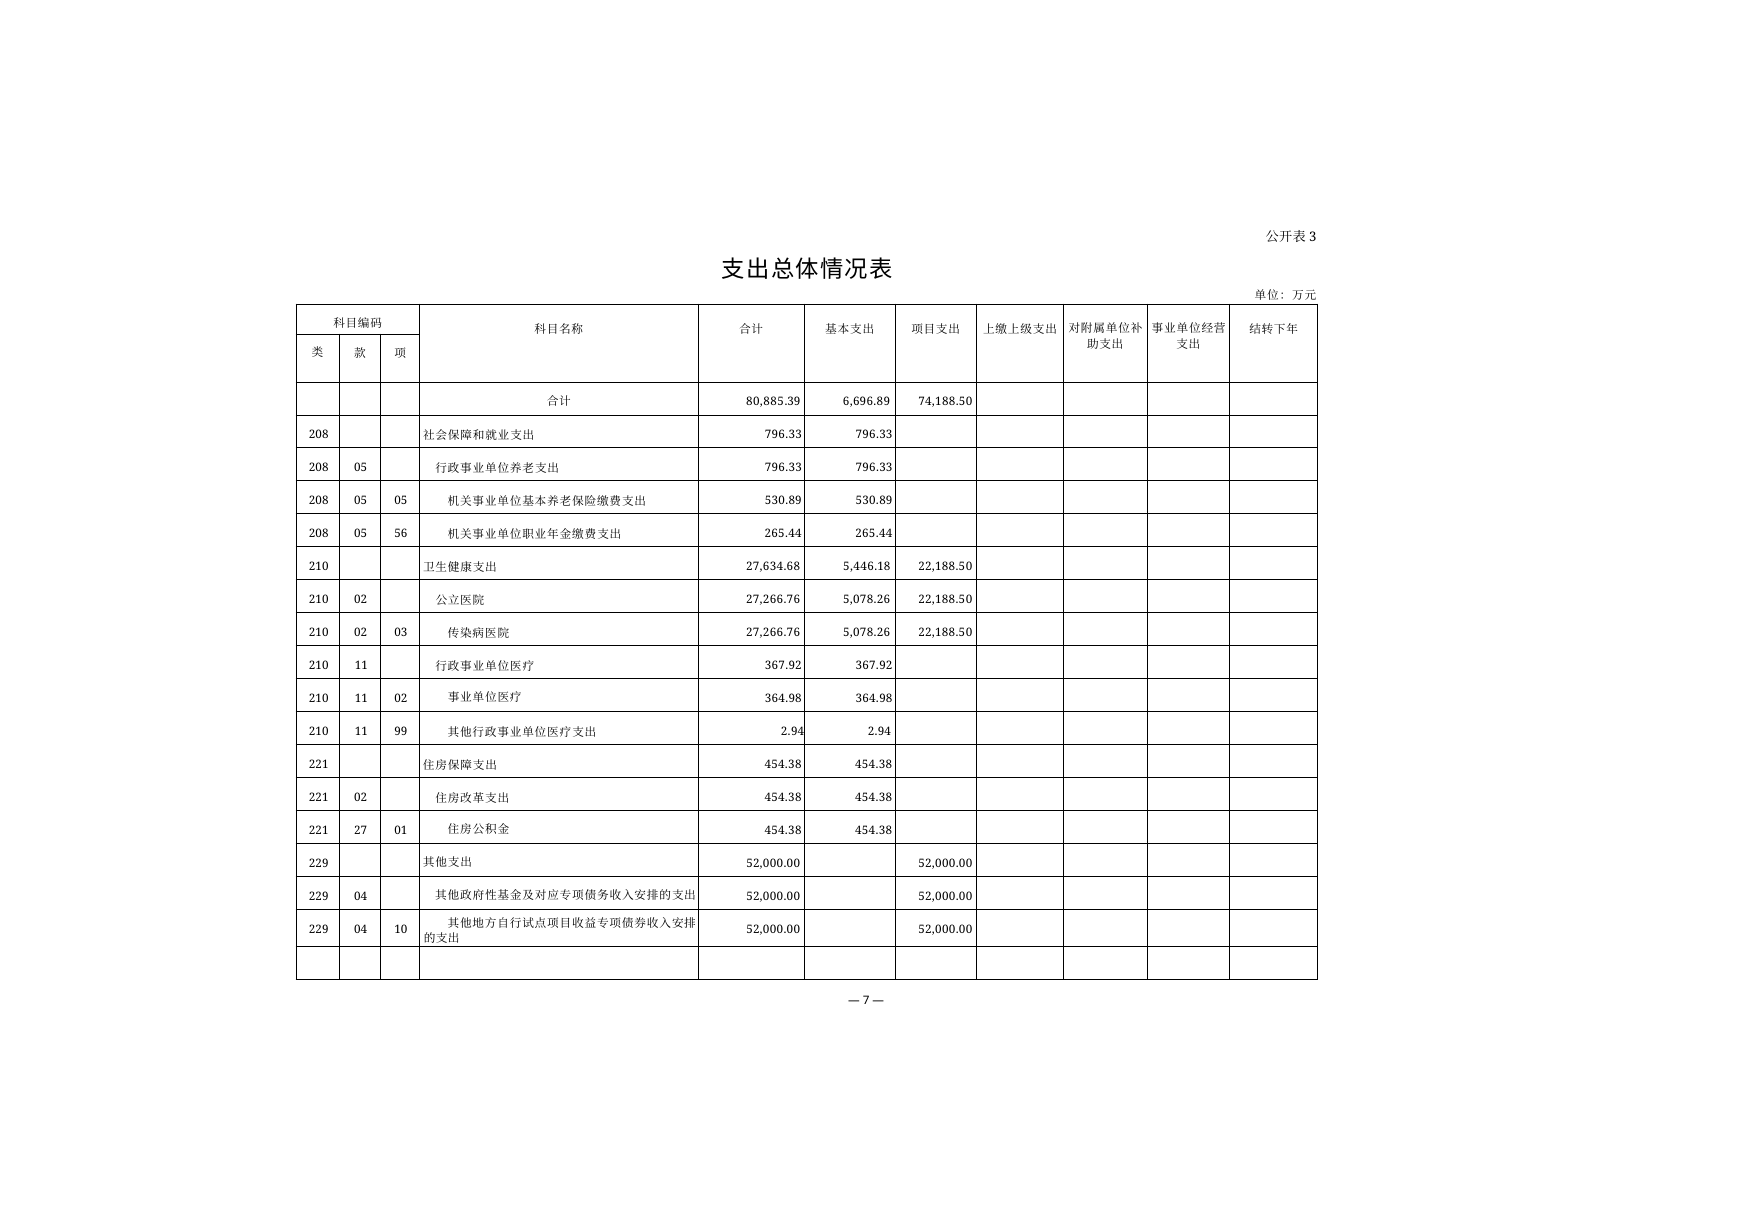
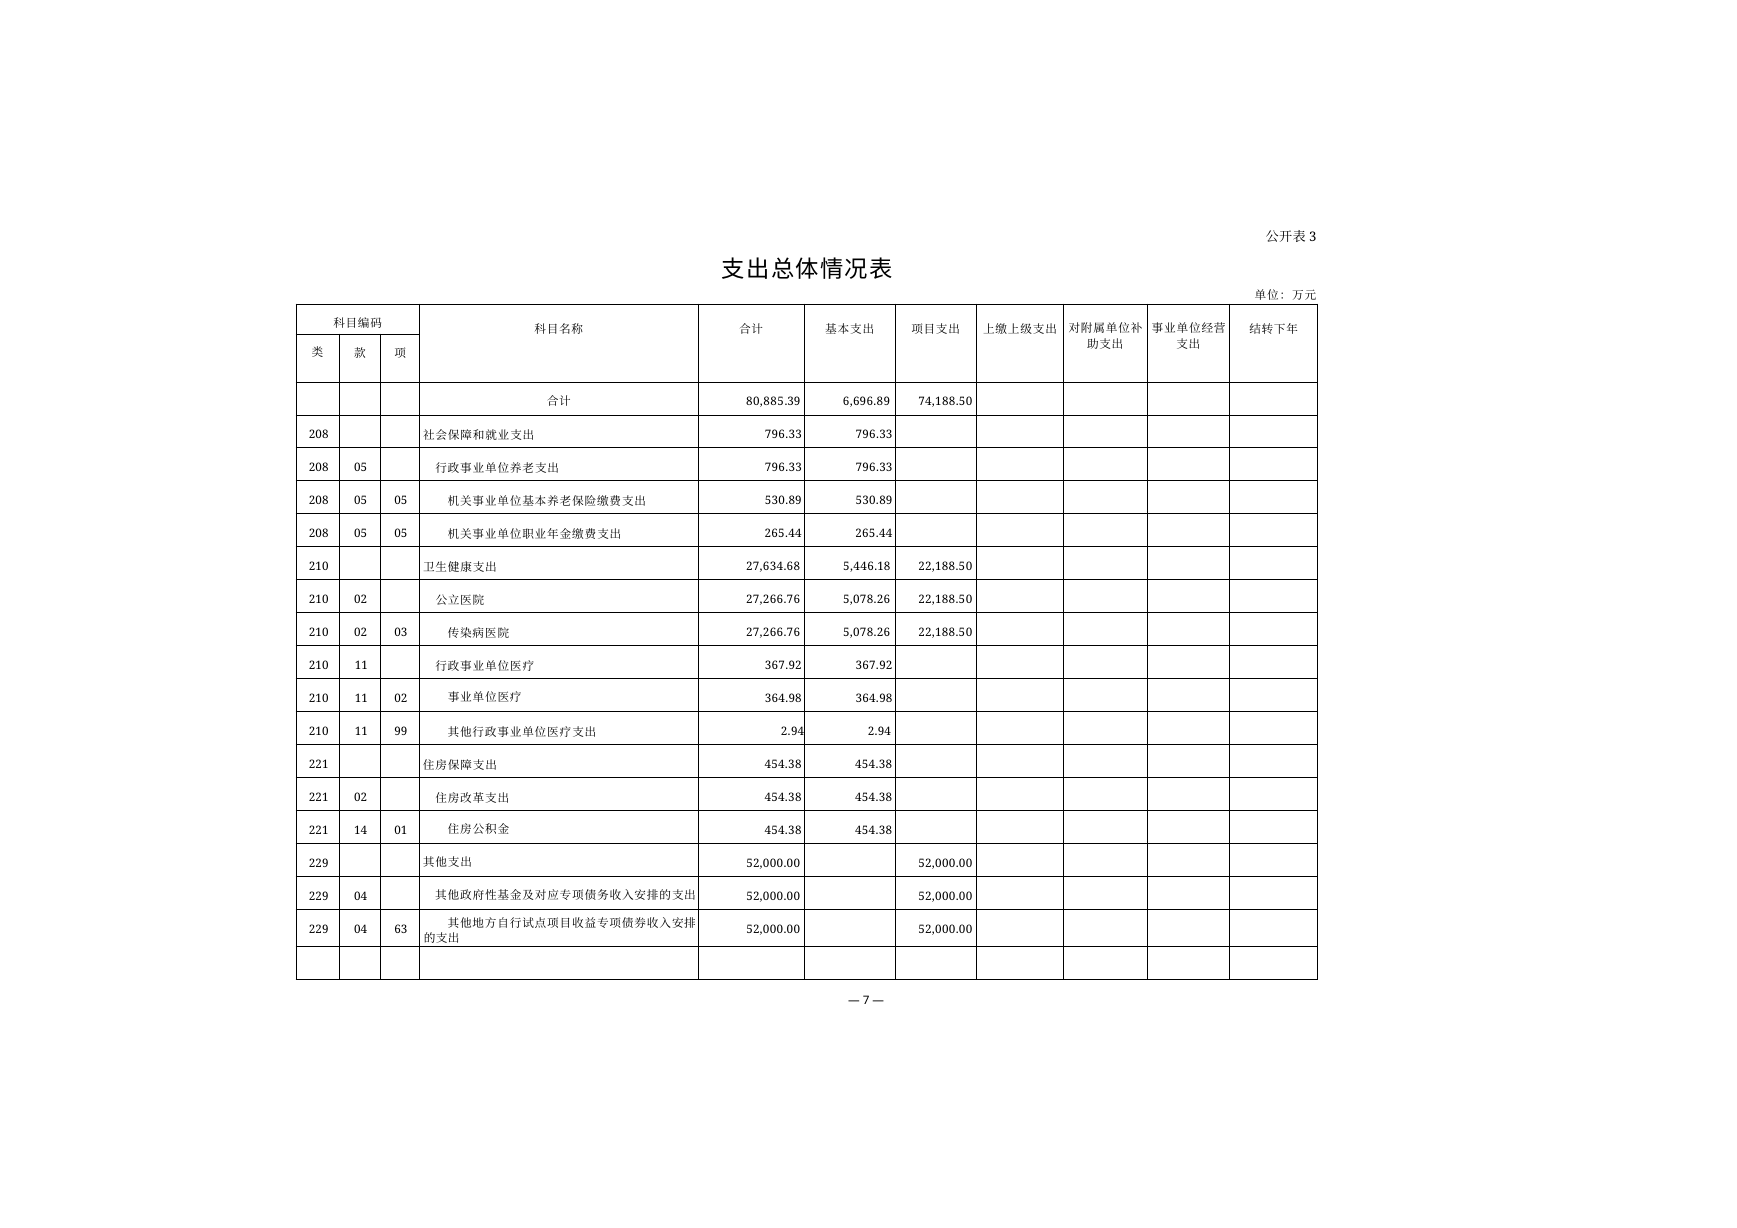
56: 56 -> 05 (401, 534)
27: 27 -> 14 (361, 831)
10: 10 -> 63 (401, 930)
